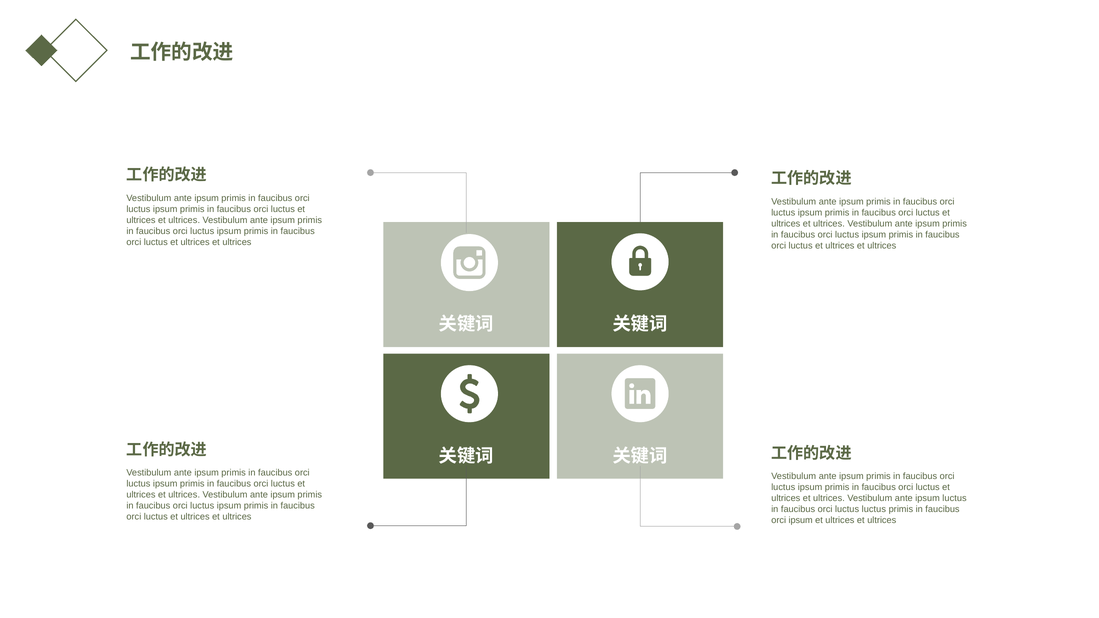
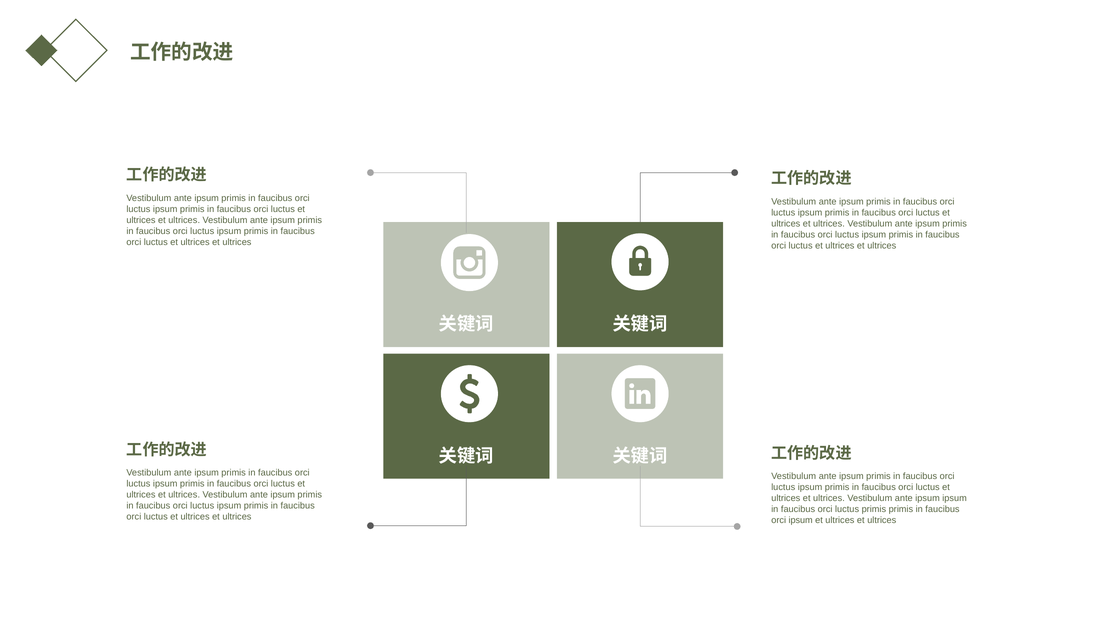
ipsum luctus: luctus -> ipsum (955, 498)
luctus luctus: luctus -> primis (874, 509)
